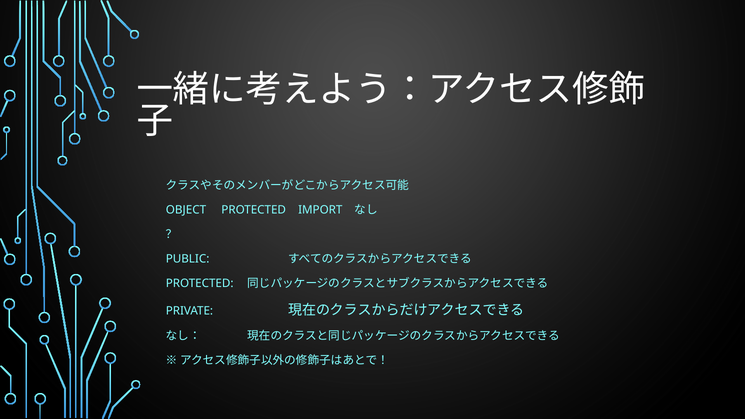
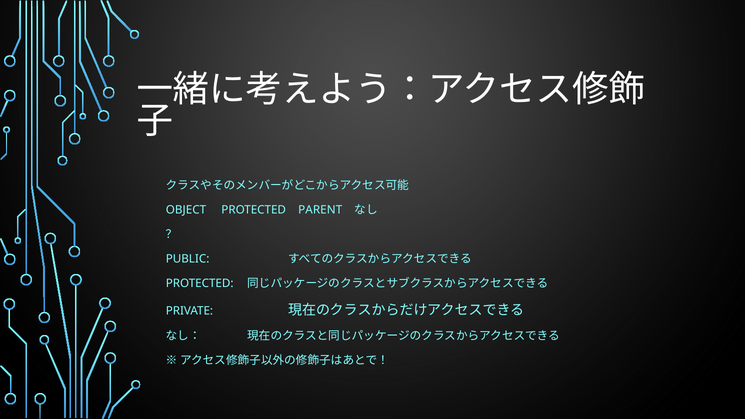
IMPORT: IMPORT -> PARENT (320, 210)
